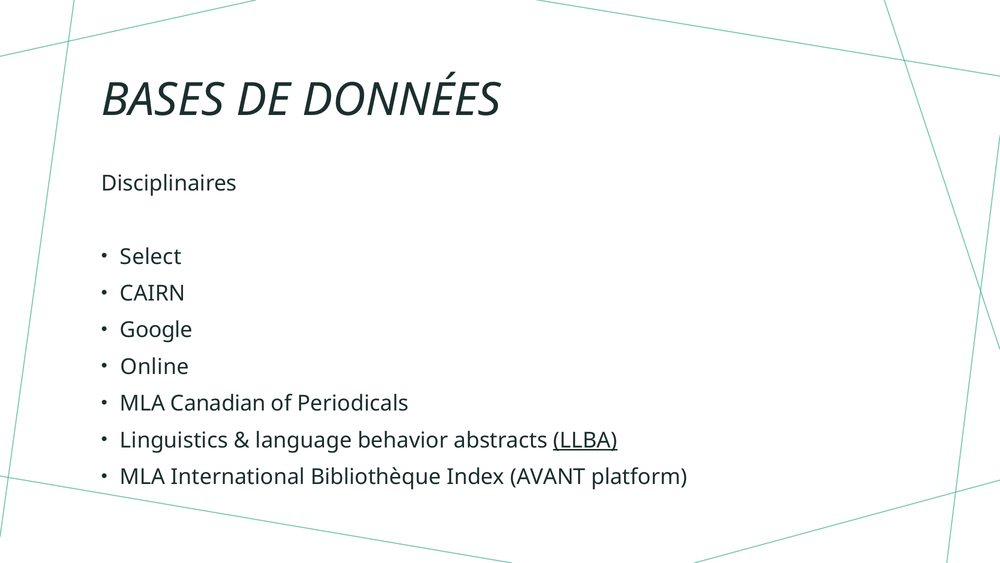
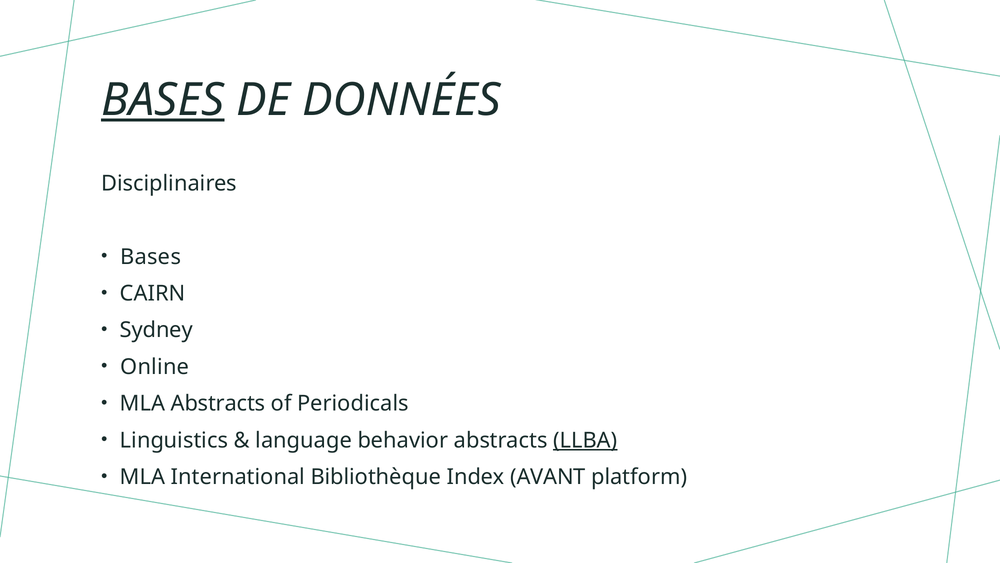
BASES underline: none -> present (163, 100)
Select: Select -> Bases (151, 257)
Google: Google -> Sydney (156, 330)
MLA Canadian: Canadian -> Abstracts (218, 403)
